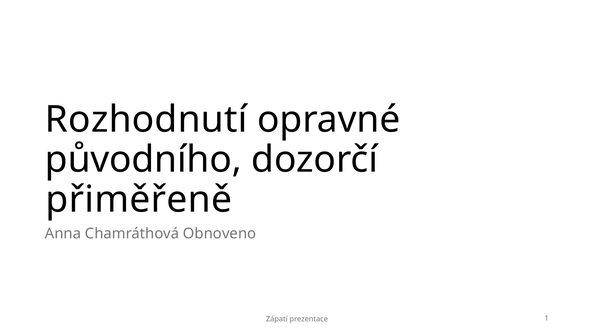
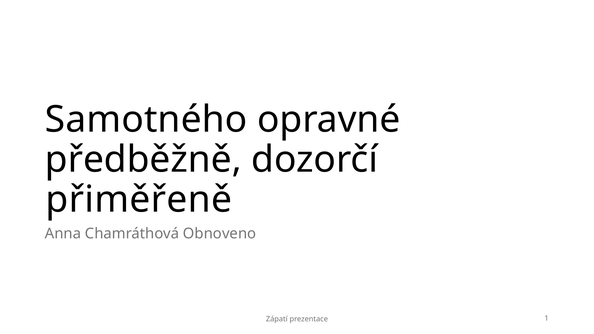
Rozhodnutí: Rozhodnutí -> Samotného (146, 120)
původního: původního -> předběžně (143, 160)
